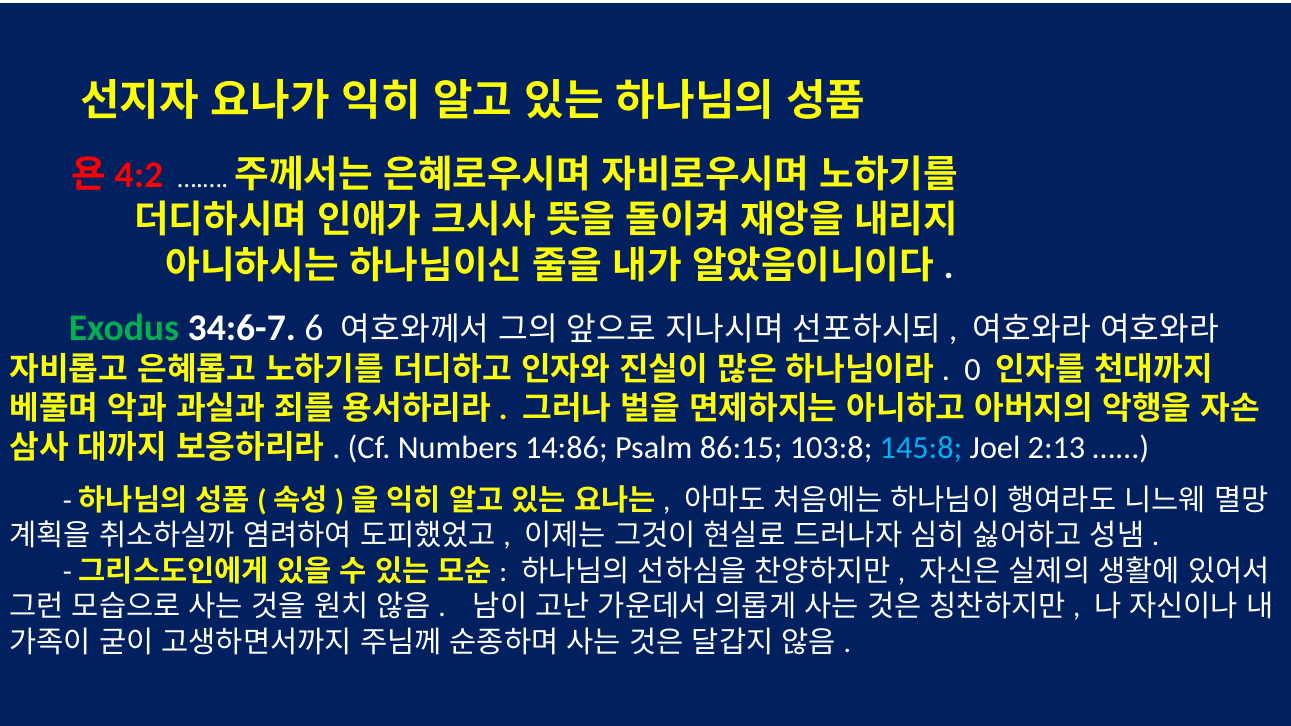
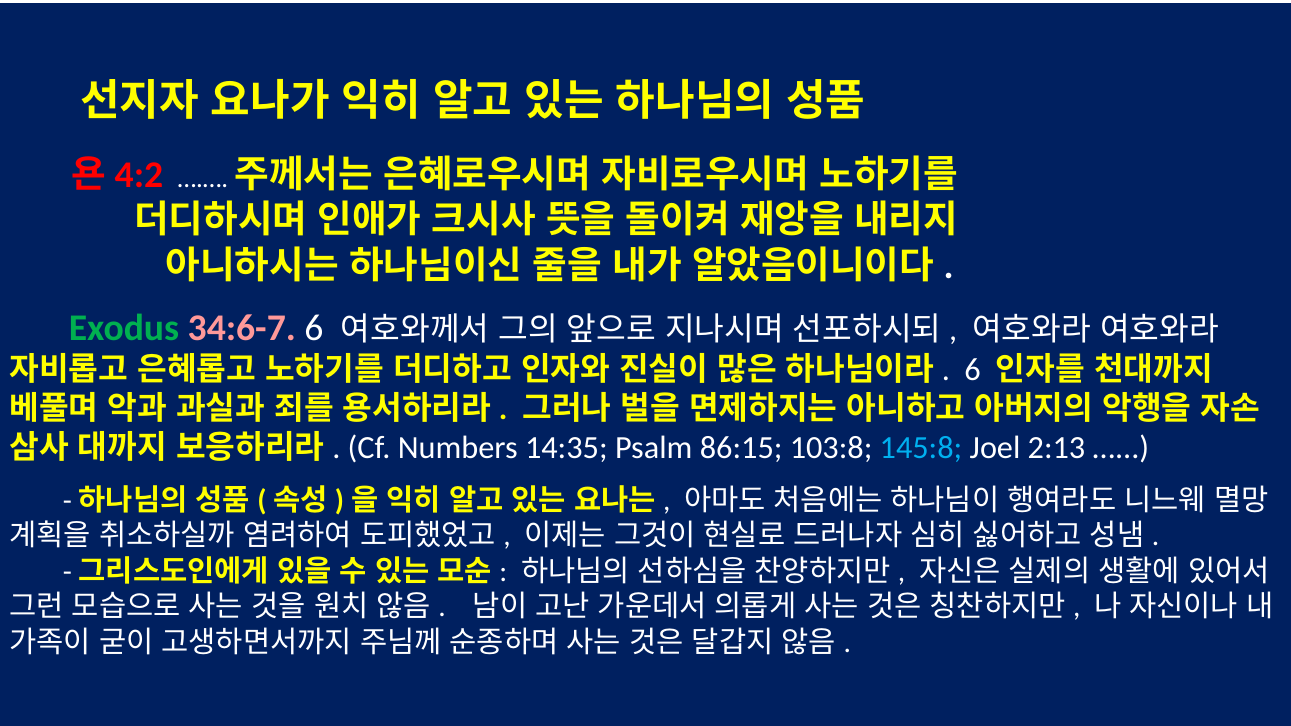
34:6-7 colour: white -> pink (242, 329)
0: 0 -> 6 (973, 370)
14:86: 14:86 -> 14:35 (566, 448)
